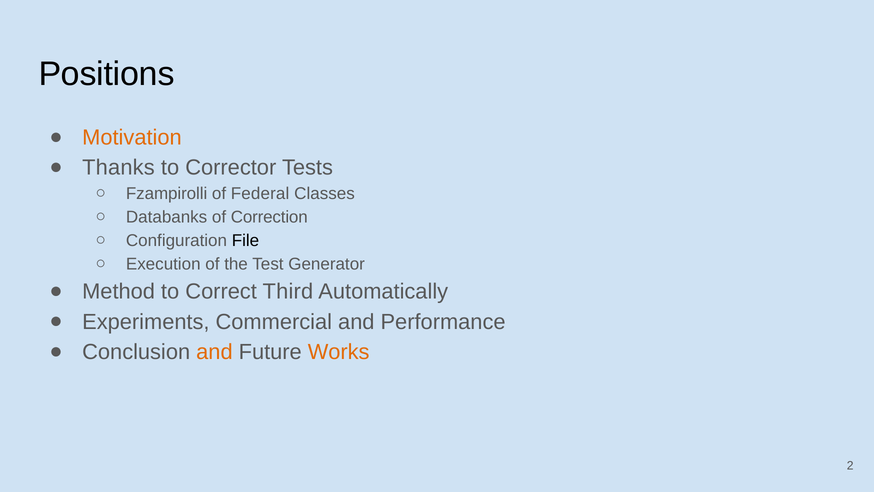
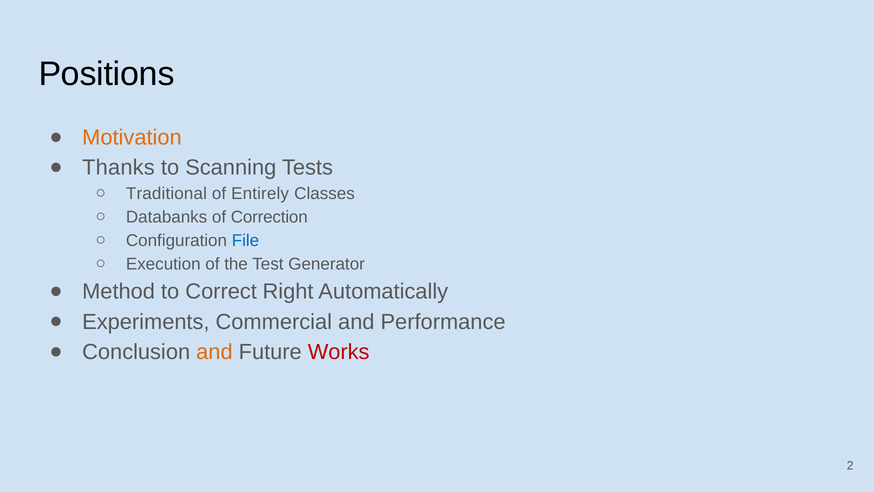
Corrector: Corrector -> Scanning (231, 168)
Fzampirolli: Fzampirolli -> Traditional (166, 194)
Federal: Federal -> Entirely (260, 194)
File colour: black -> blue (245, 240)
Third: Third -> Right (288, 291)
Works colour: orange -> red (339, 352)
